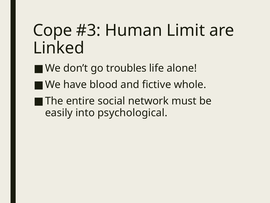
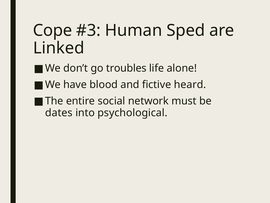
Limit: Limit -> Sped (186, 30)
whole: whole -> heard (190, 84)
easily: easily -> dates (59, 113)
